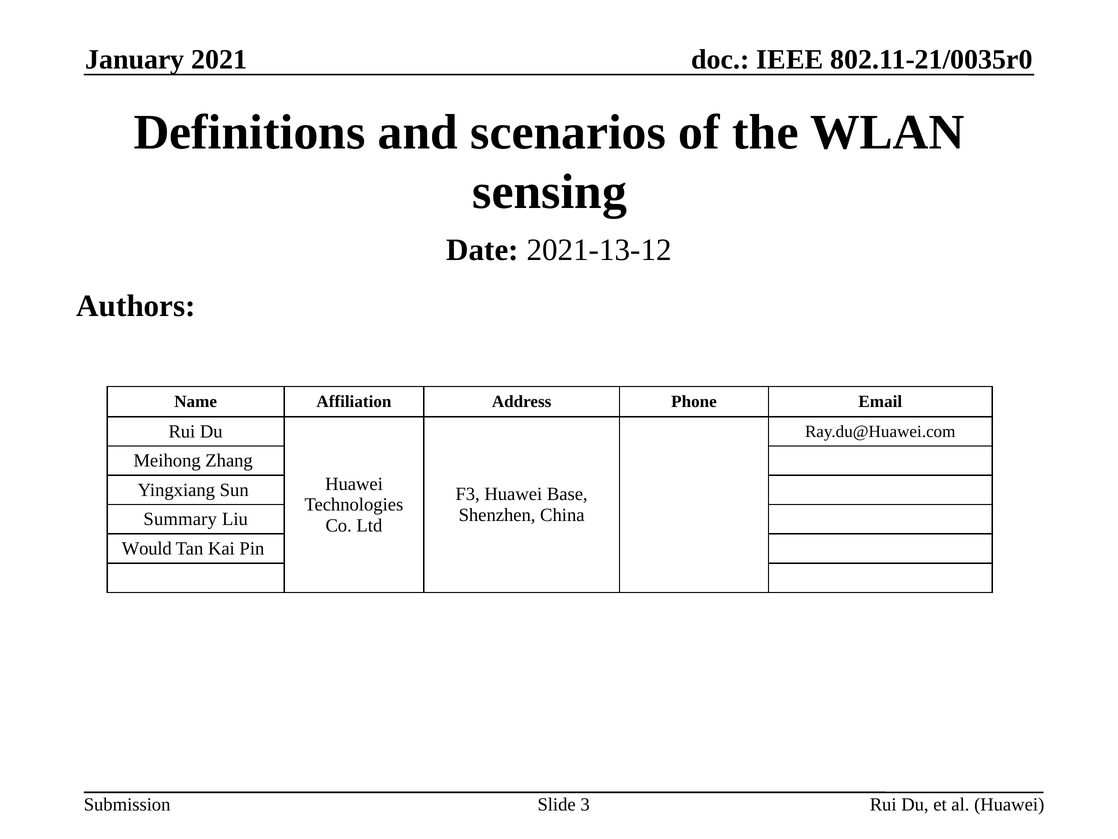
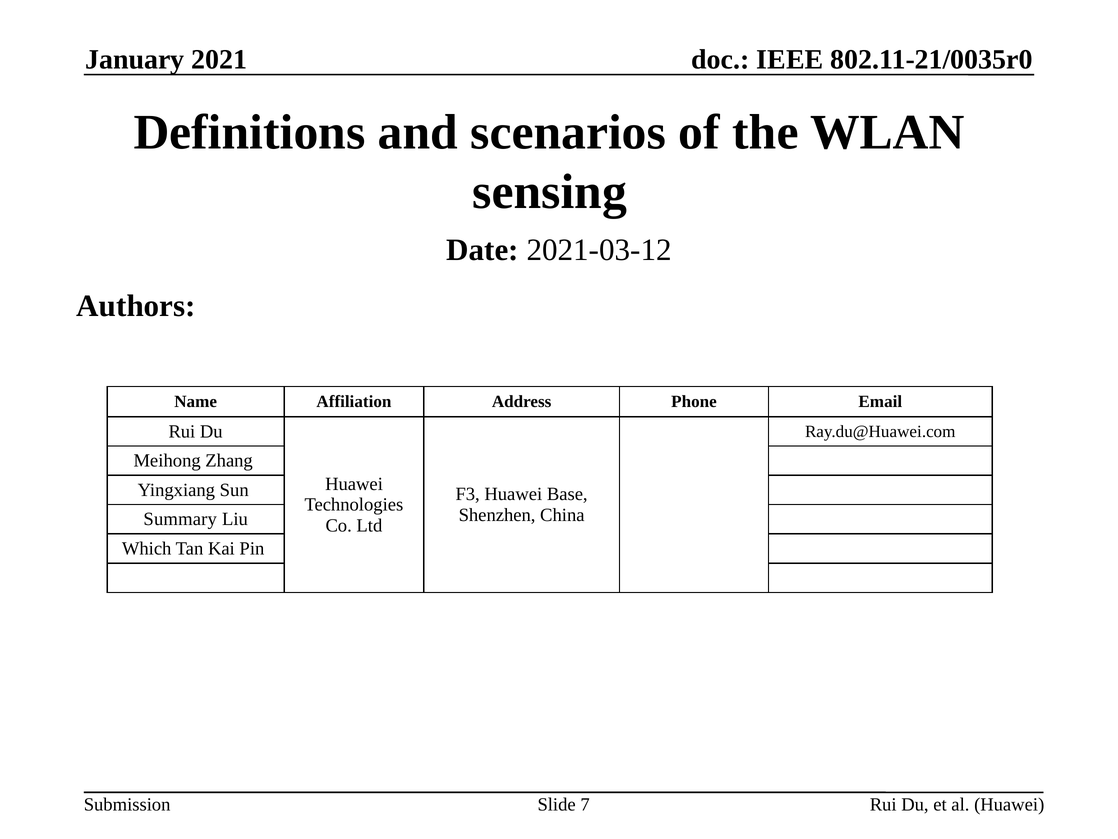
2021-13-12: 2021-13-12 -> 2021-03-12 (599, 250)
Would: Would -> Which (147, 548)
3: 3 -> 7 (585, 804)
